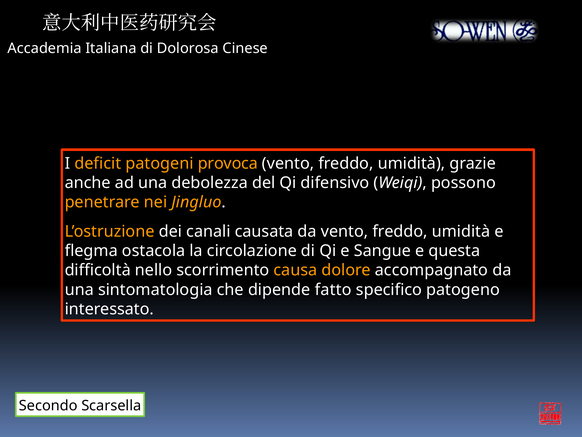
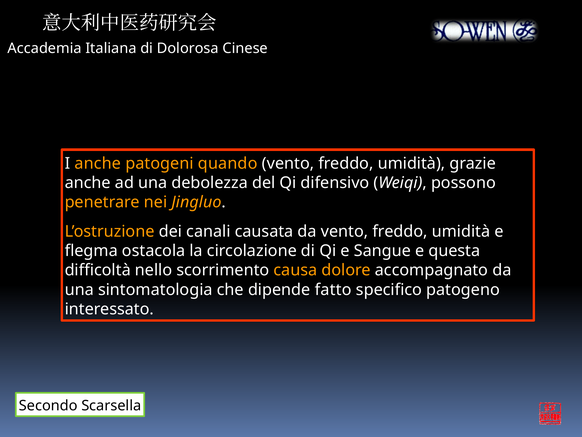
I deficit: deficit -> anche (98, 163)
provoca: provoca -> quando (228, 163)
